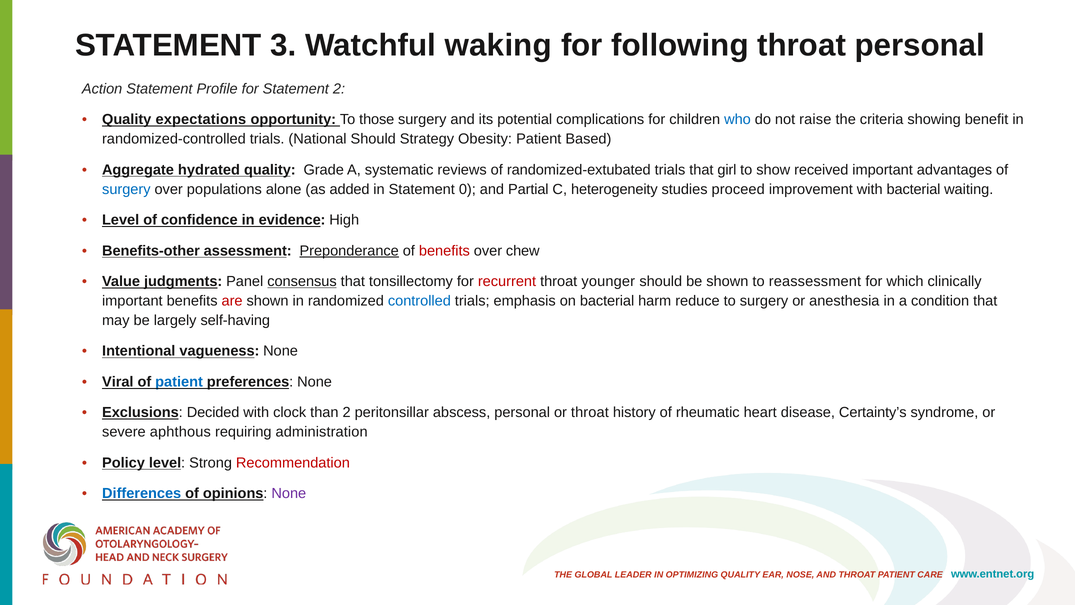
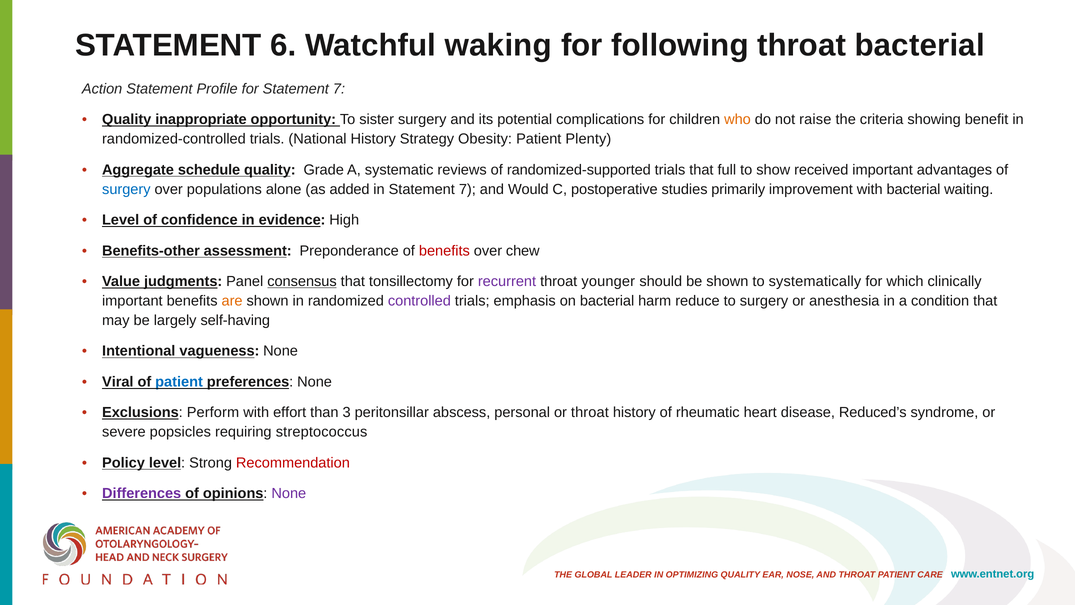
3: 3 -> 6 (283, 45)
throat personal: personal -> bacterial (920, 45)
for Statement 2: 2 -> 7 (339, 89)
expectations: expectations -> inappropriate (201, 120)
those: those -> sister (377, 120)
who colour: blue -> orange (737, 120)
National Should: Should -> History (373, 139)
Based: Based -> Plenty (588, 139)
hydrated: hydrated -> schedule (209, 170)
randomized-extubated: randomized-extubated -> randomized-supported (579, 170)
girl: girl -> full (727, 170)
in Statement 0: 0 -> 7 (467, 189)
Partial: Partial -> Would (528, 189)
heterogeneity: heterogeneity -> postoperative (614, 189)
proceed: proceed -> primarily (738, 189)
Preponderance underline: present -> none (349, 251)
recurrent colour: red -> purple (507, 281)
reassessment: reassessment -> systematically (815, 281)
are colour: red -> orange (232, 301)
controlled colour: blue -> purple (419, 301)
Decided: Decided -> Perform (213, 412)
clock: clock -> effort (290, 412)
than 2: 2 -> 3 (347, 412)
Certainty’s: Certainty’s -> Reduced’s (873, 412)
aphthous: aphthous -> popsicles (180, 432)
administration: administration -> streptococcus (322, 432)
Differences colour: blue -> purple (142, 493)
